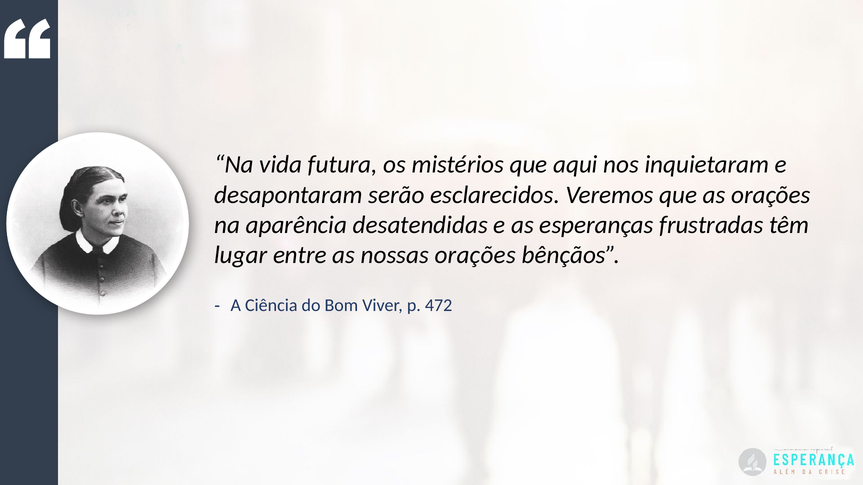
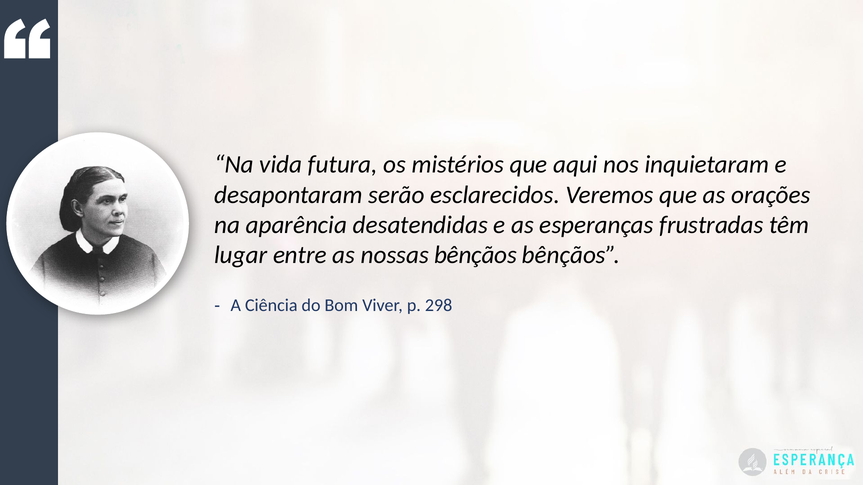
nossas orações: orações -> bênçãos (476, 255)
472: 472 -> 298 (439, 305)
